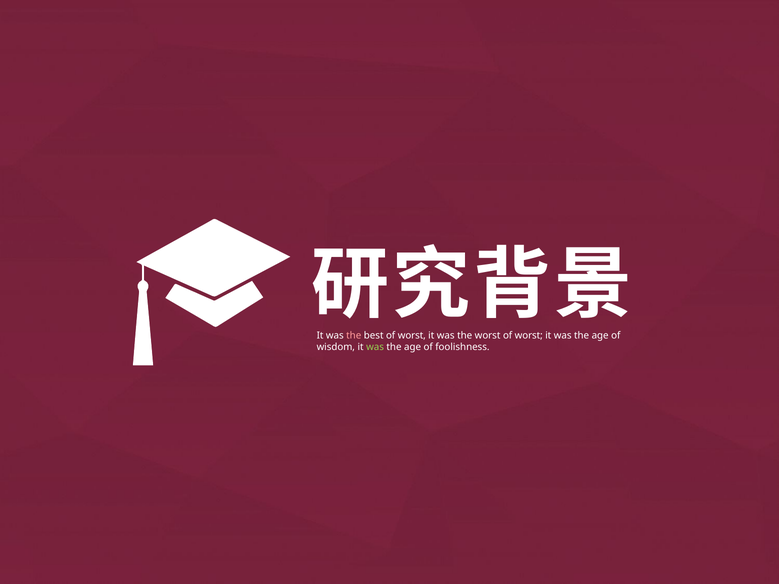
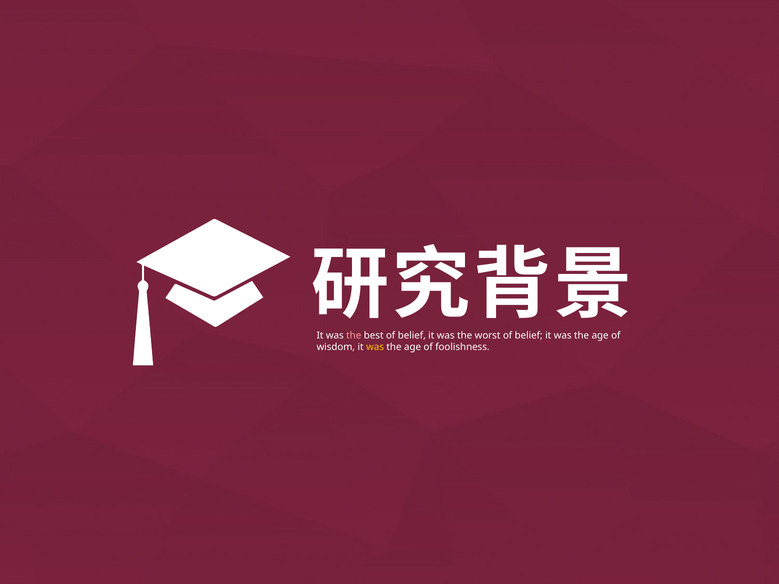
best of worst: worst -> belief (412, 336)
worst of worst: worst -> belief (529, 336)
was colour: light green -> yellow (375, 347)
